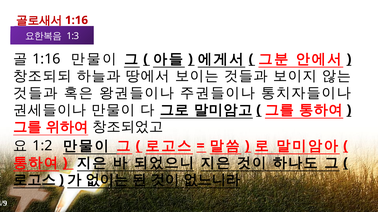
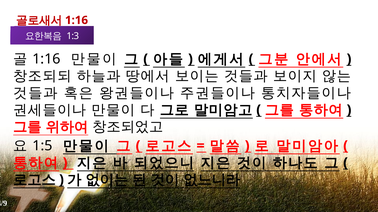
1:2: 1:2 -> 1:5 (42, 146)
